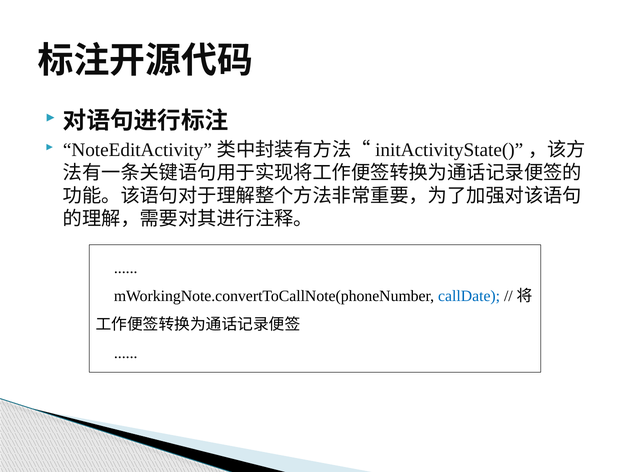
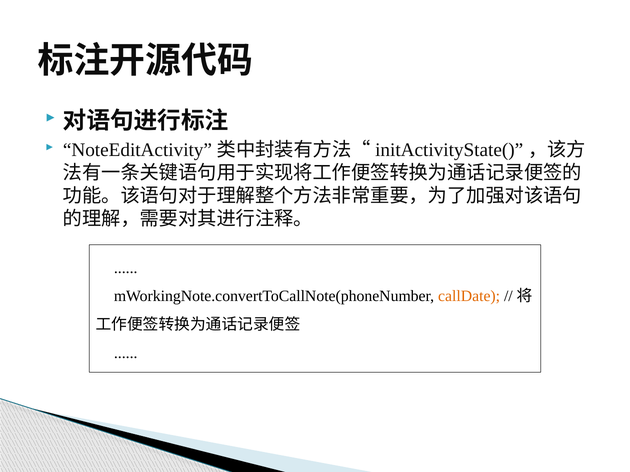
callDate colour: blue -> orange (469, 297)
